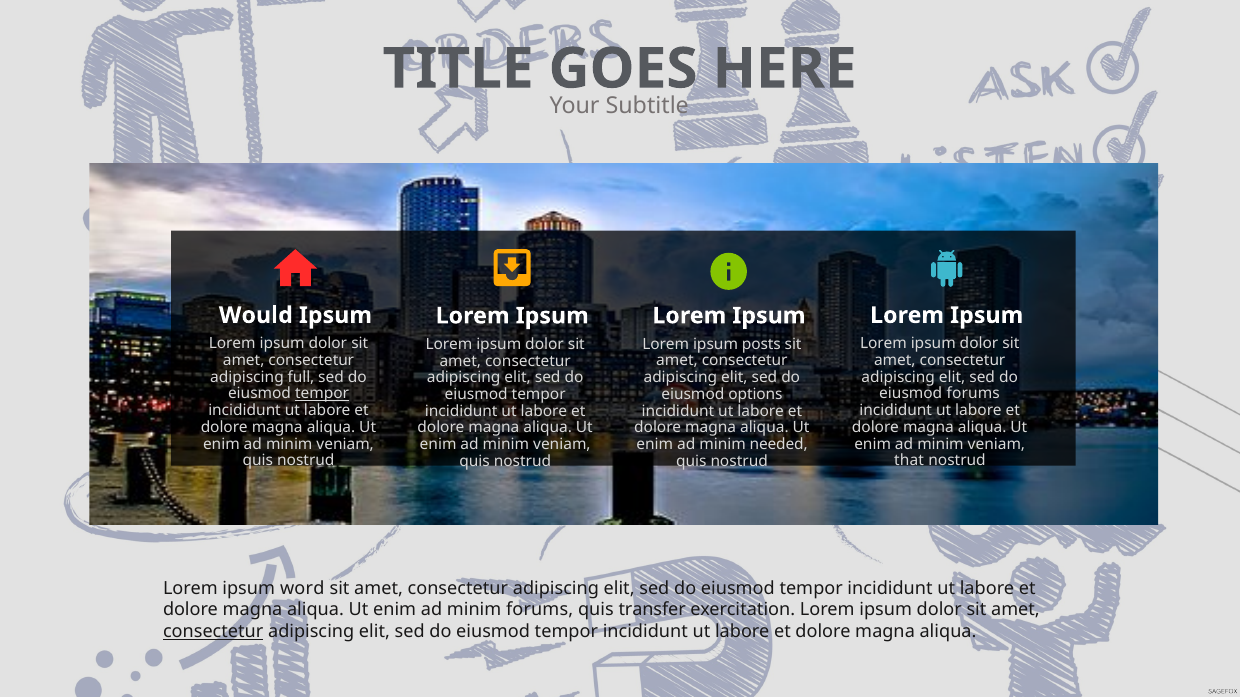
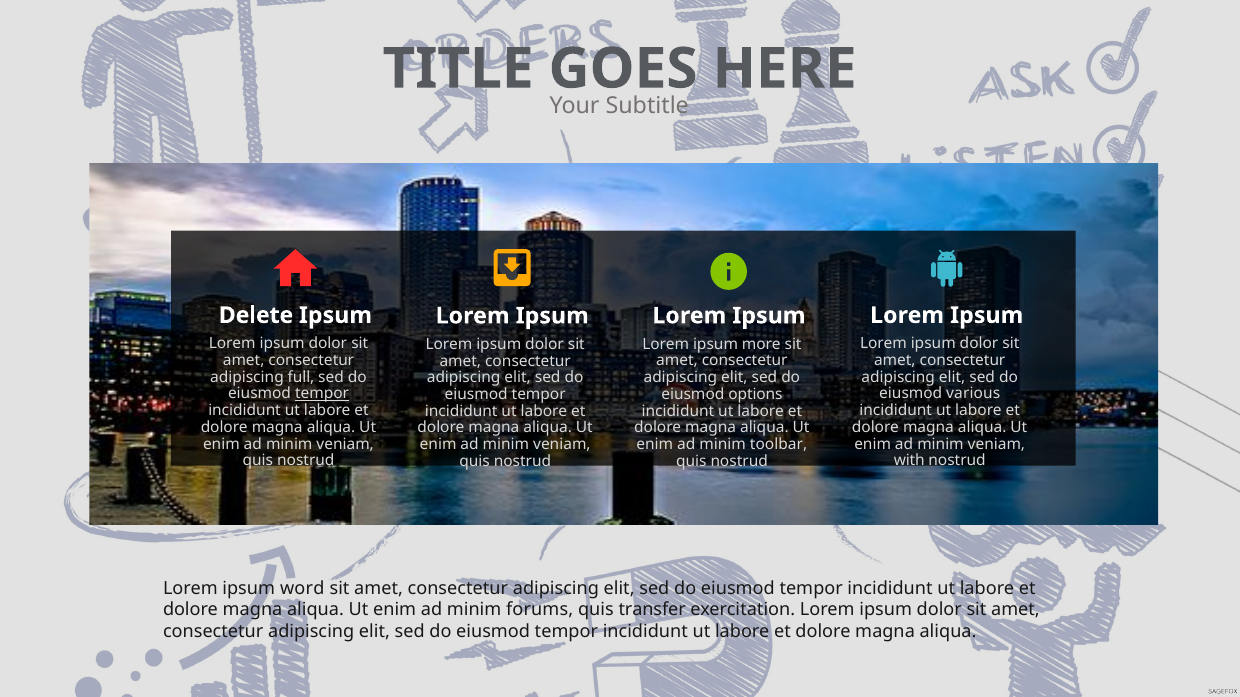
Would: Would -> Delete (256, 316)
posts: posts -> more (761, 344)
eiusmod forums: forums -> various (973, 394)
needed: needed -> toolbar (779, 445)
that: that -> with (909, 461)
consectetur underline: present -> none (213, 632)
